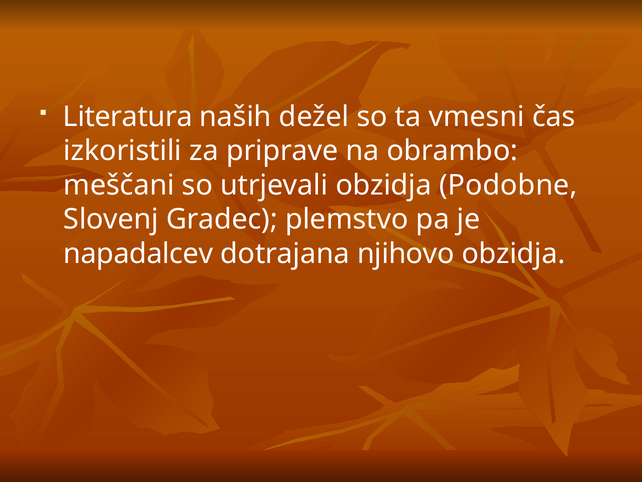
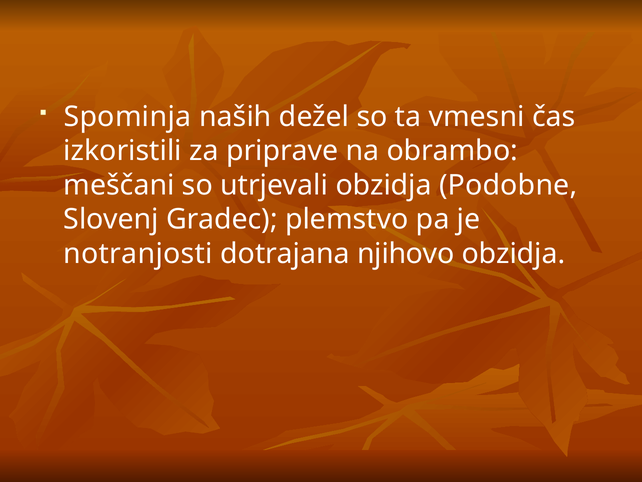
Literatura: Literatura -> Spominja (127, 117)
napadalcev: napadalcev -> notranjosti (138, 253)
